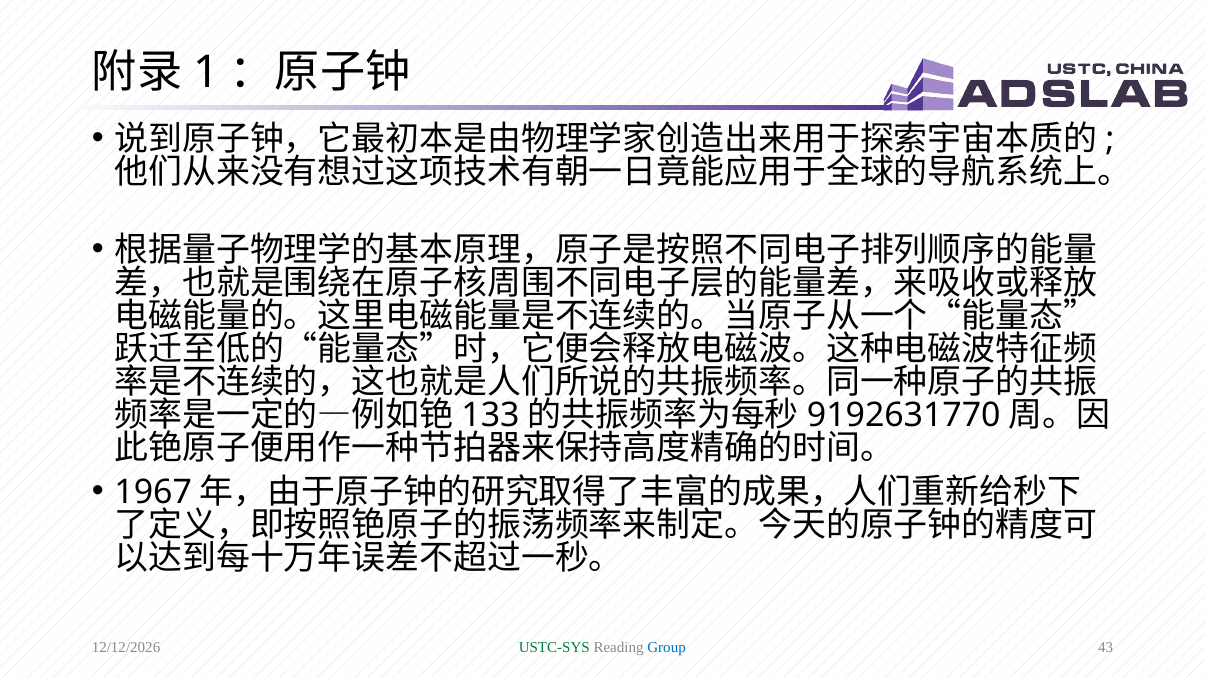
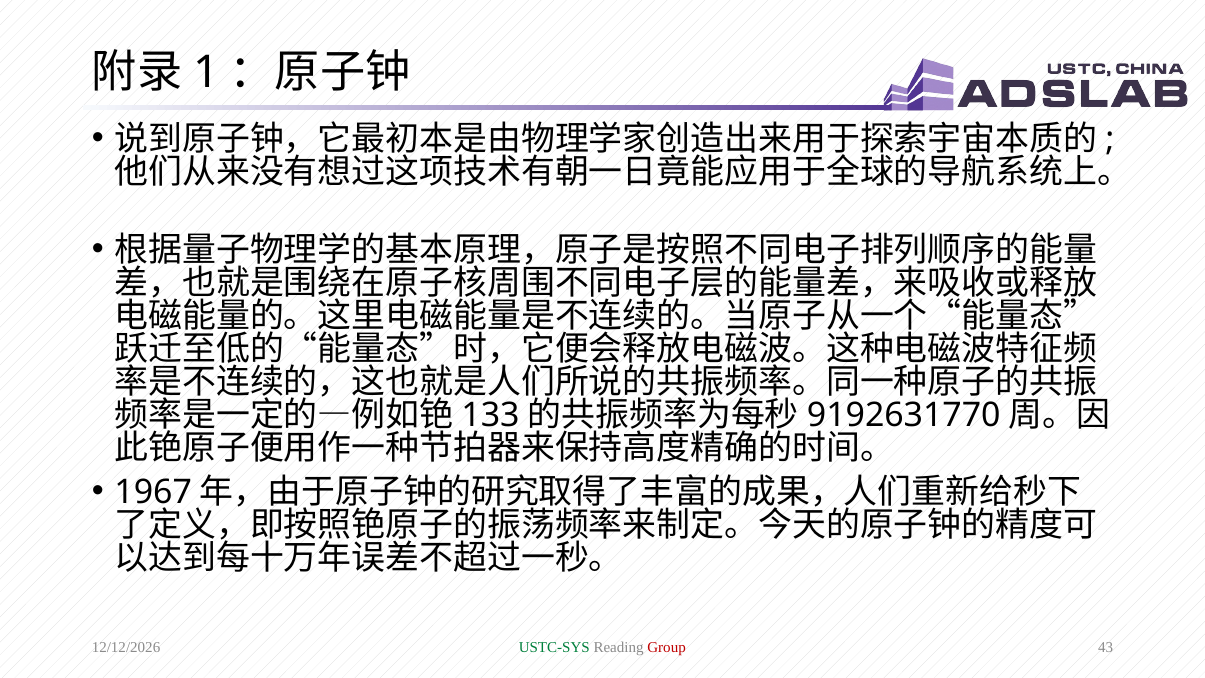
Group colour: blue -> red (667, 647)
